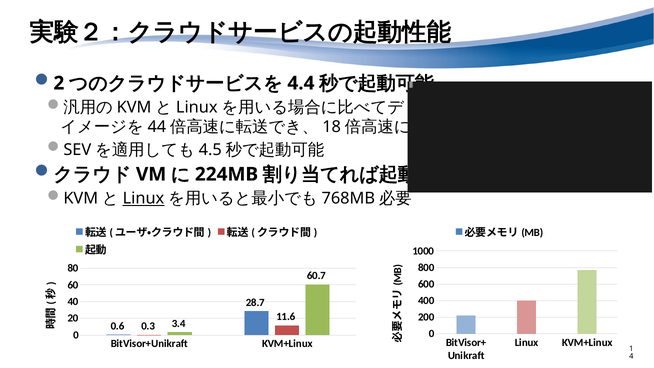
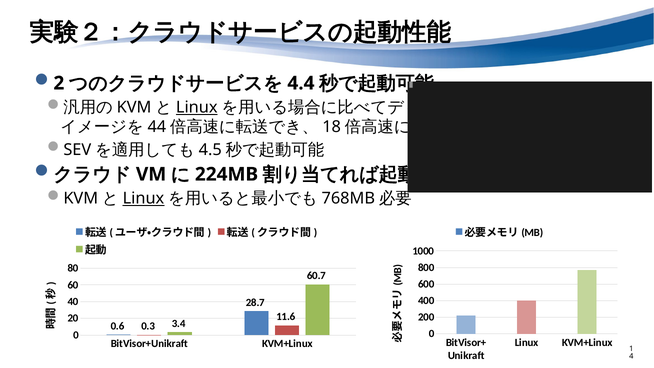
Linux underline: none -> present (197, 107)
